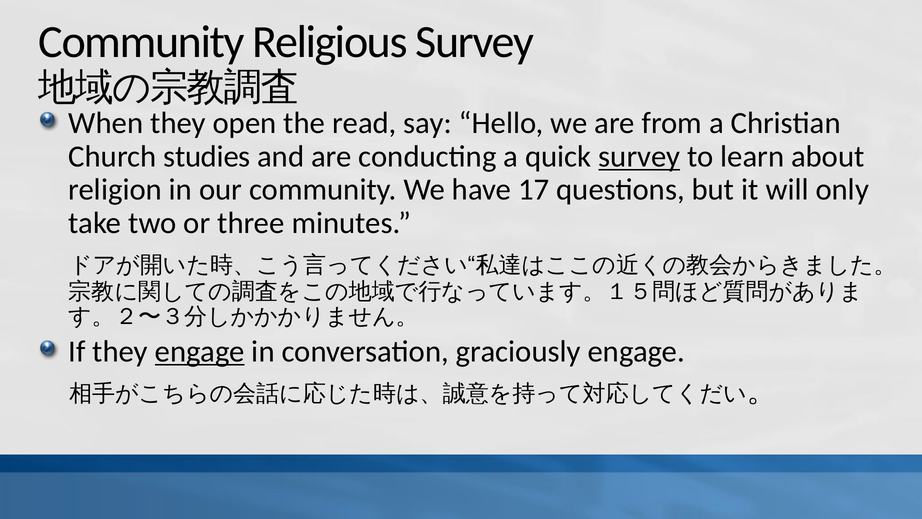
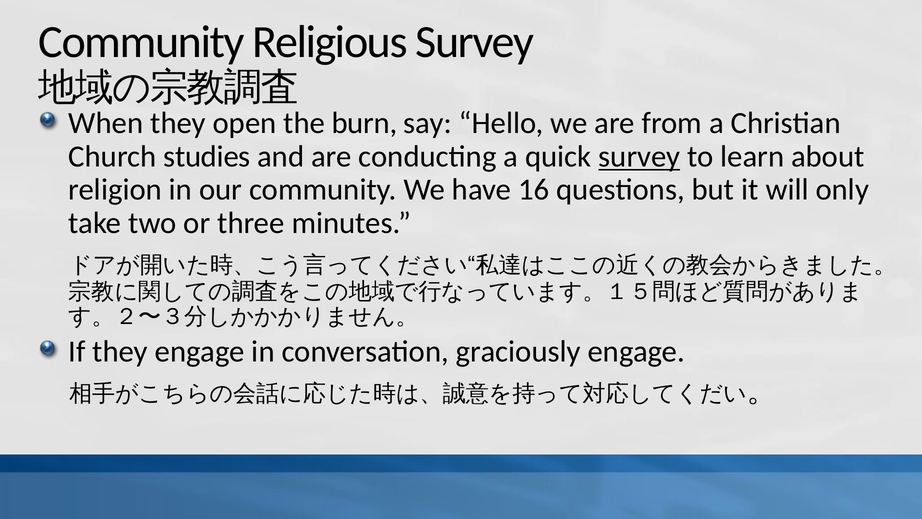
read: read -> burn (364, 123)
17: 17 -> 16 (534, 190)
engage underline: present -> none (200, 351)
